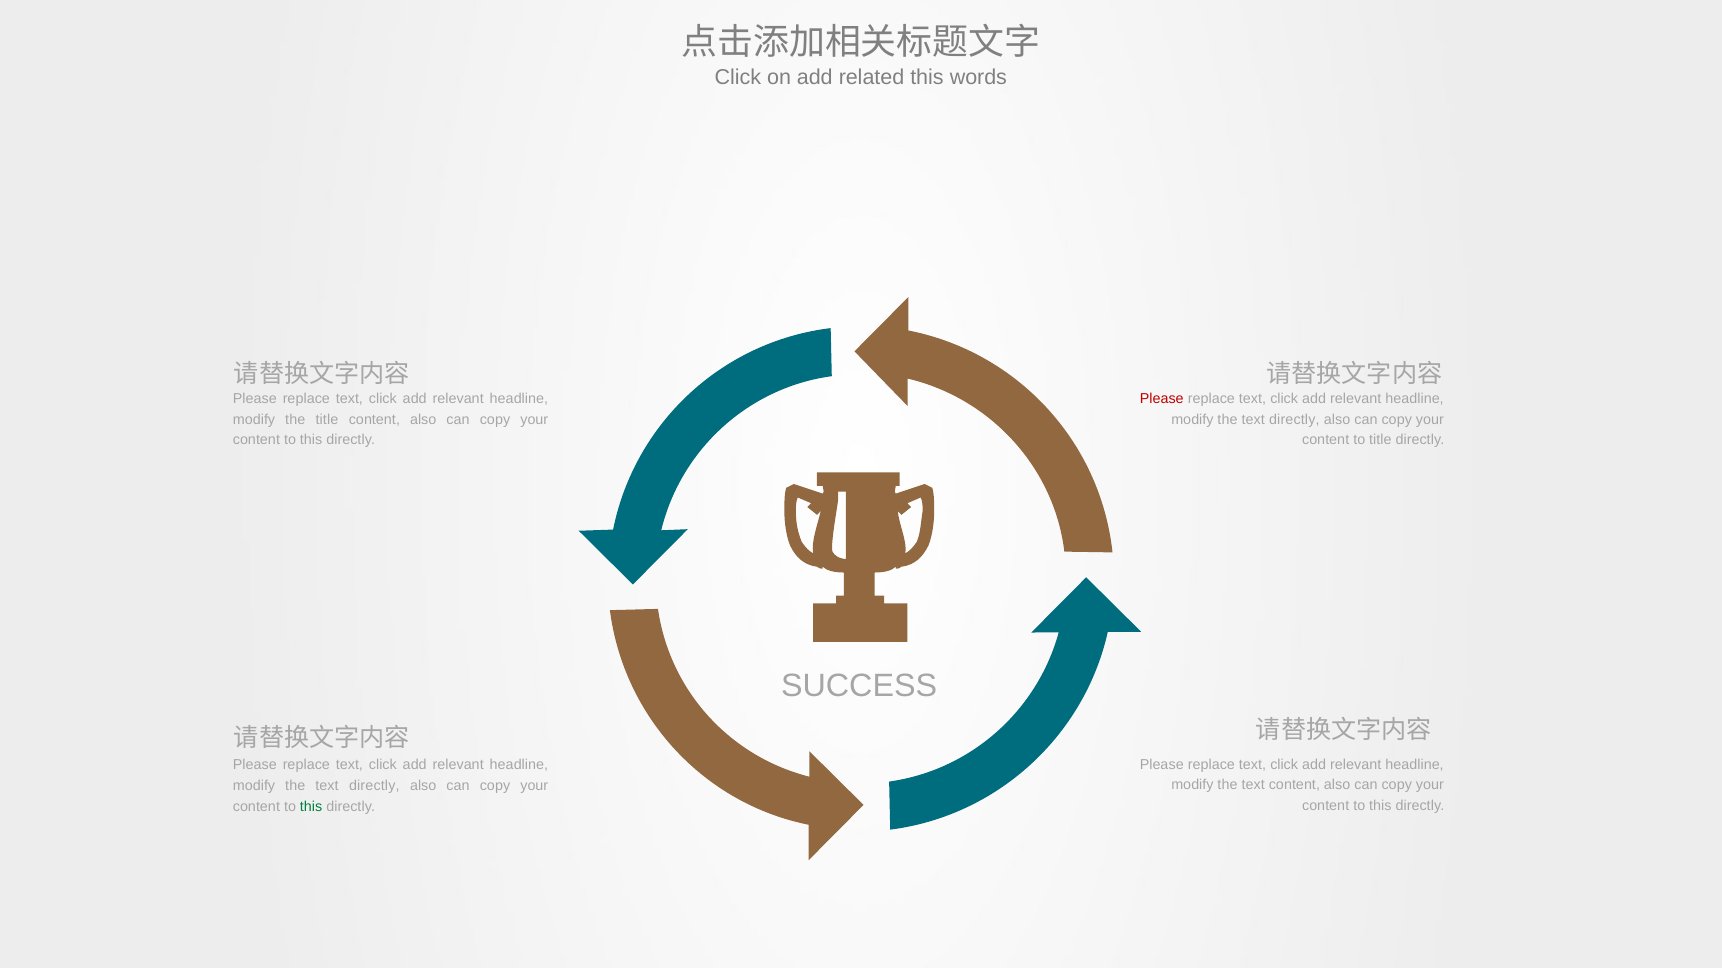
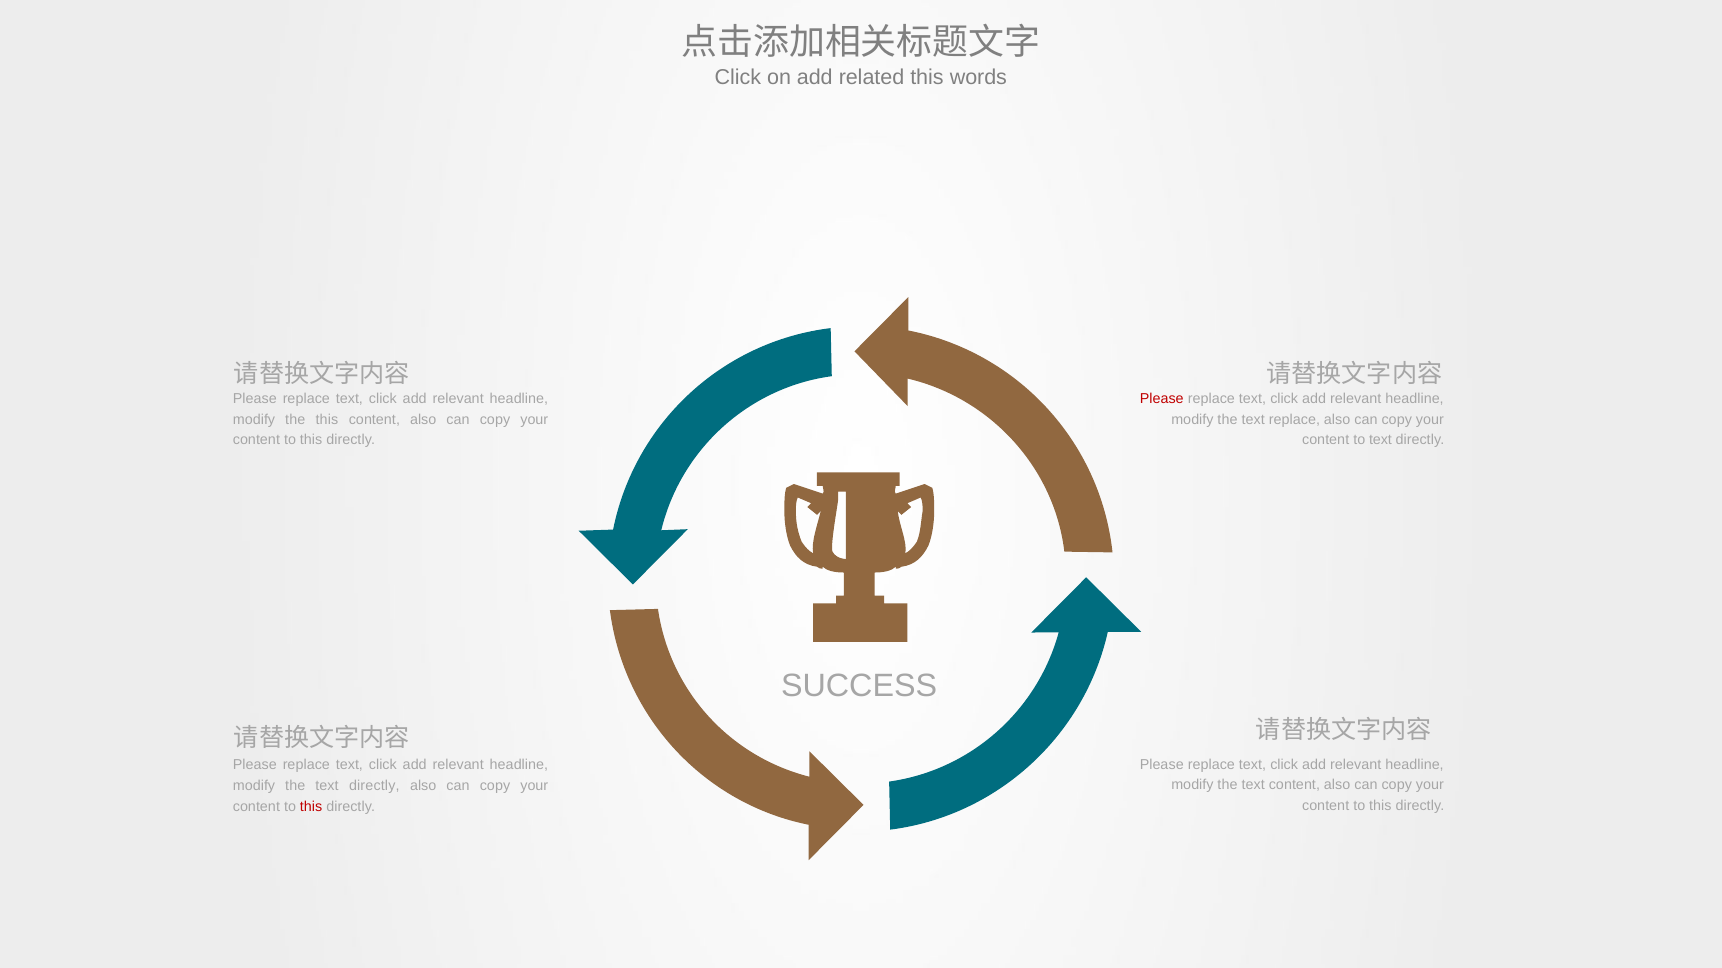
the title: title -> this (327, 420)
directly: directly -> replace (1294, 420)
to title: title -> text (1380, 440)
this colour: green -> red (311, 807)
